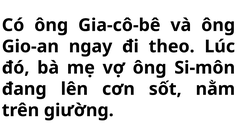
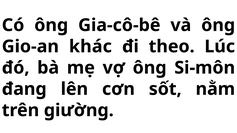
ngay: ngay -> khác (90, 47)
